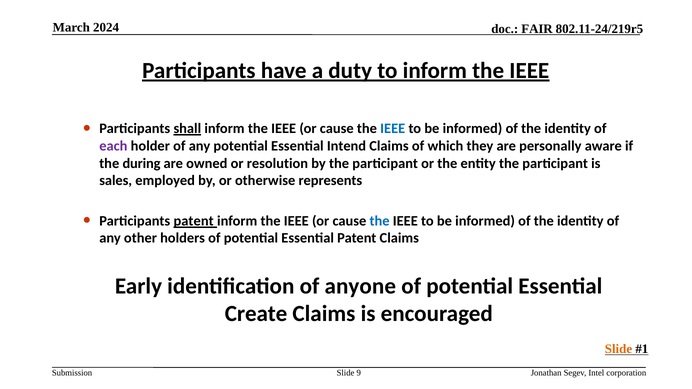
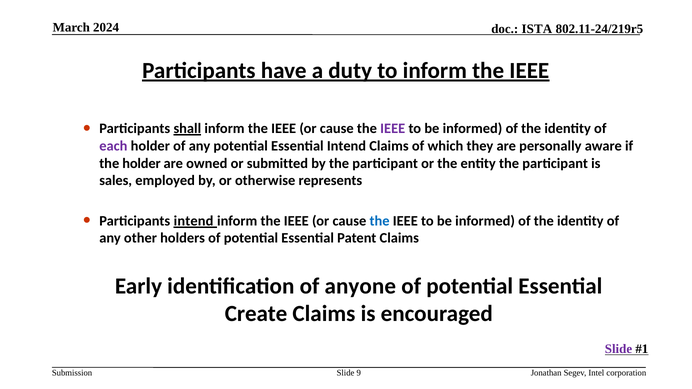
FAIR: FAIR -> ISTA (537, 29)
IEEE colour: blue -> purple (393, 129)
the during: during -> holder (141, 163)
resolution: resolution -> submitted (277, 163)
Participants patent: patent -> intend (194, 221)
Slide colour: orange -> purple (618, 349)
